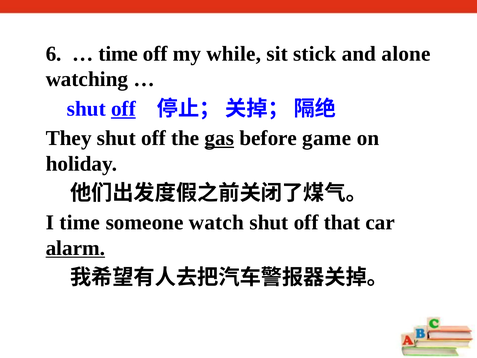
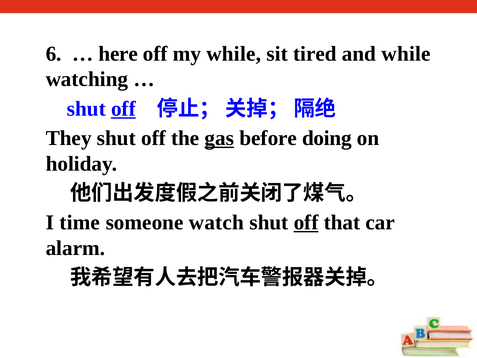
time: time -> here (118, 54)
stick: stick -> tired (315, 54)
and alone: alone -> while (406, 54)
game: game -> doing (327, 138)
off underline: none -> present (306, 222)
alarm underline: present -> none (75, 248)
